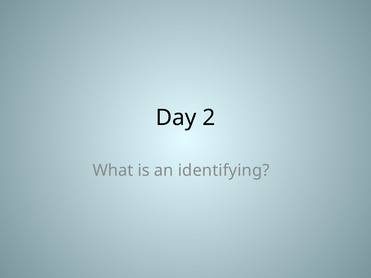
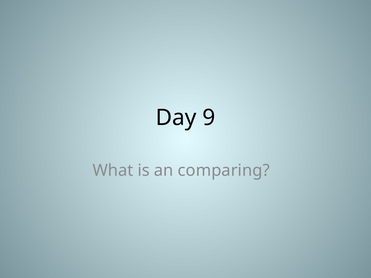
2: 2 -> 9 (209, 118)
identifying: identifying -> comparing (224, 171)
